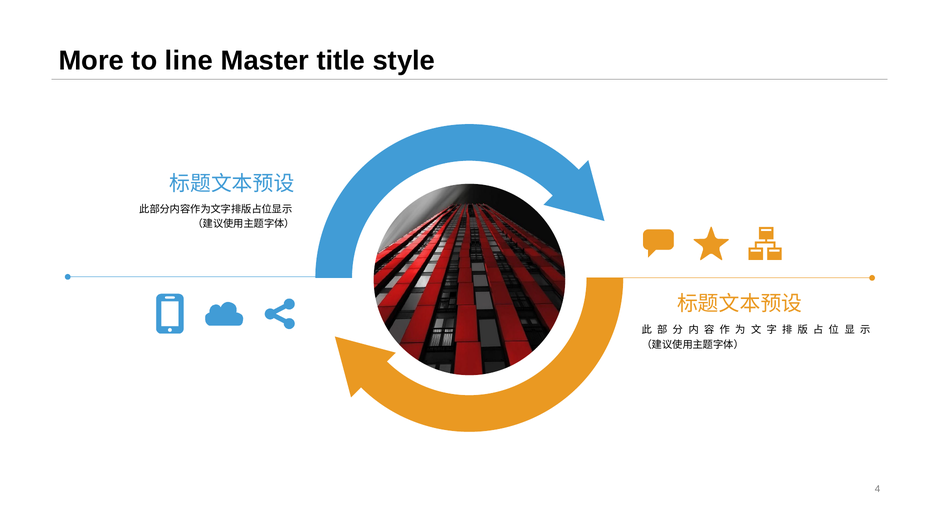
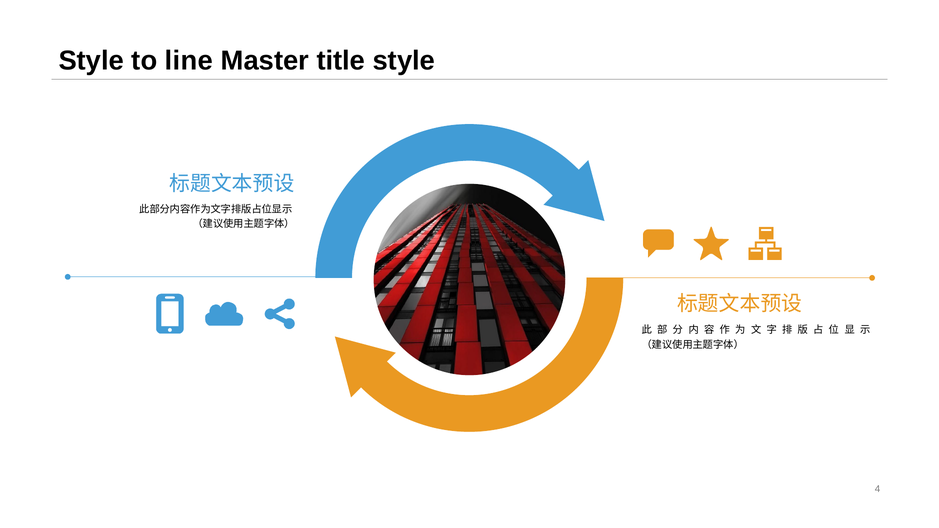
More: More -> Style (91, 61)
